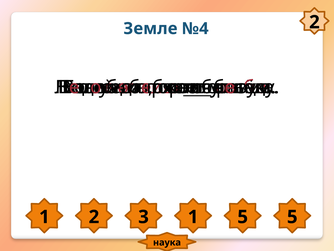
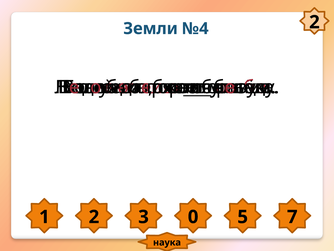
Земле: Земле -> Земли (151, 29)
3 1: 1 -> 0 (193, 217)
5 5: 5 -> 7 (292, 217)
